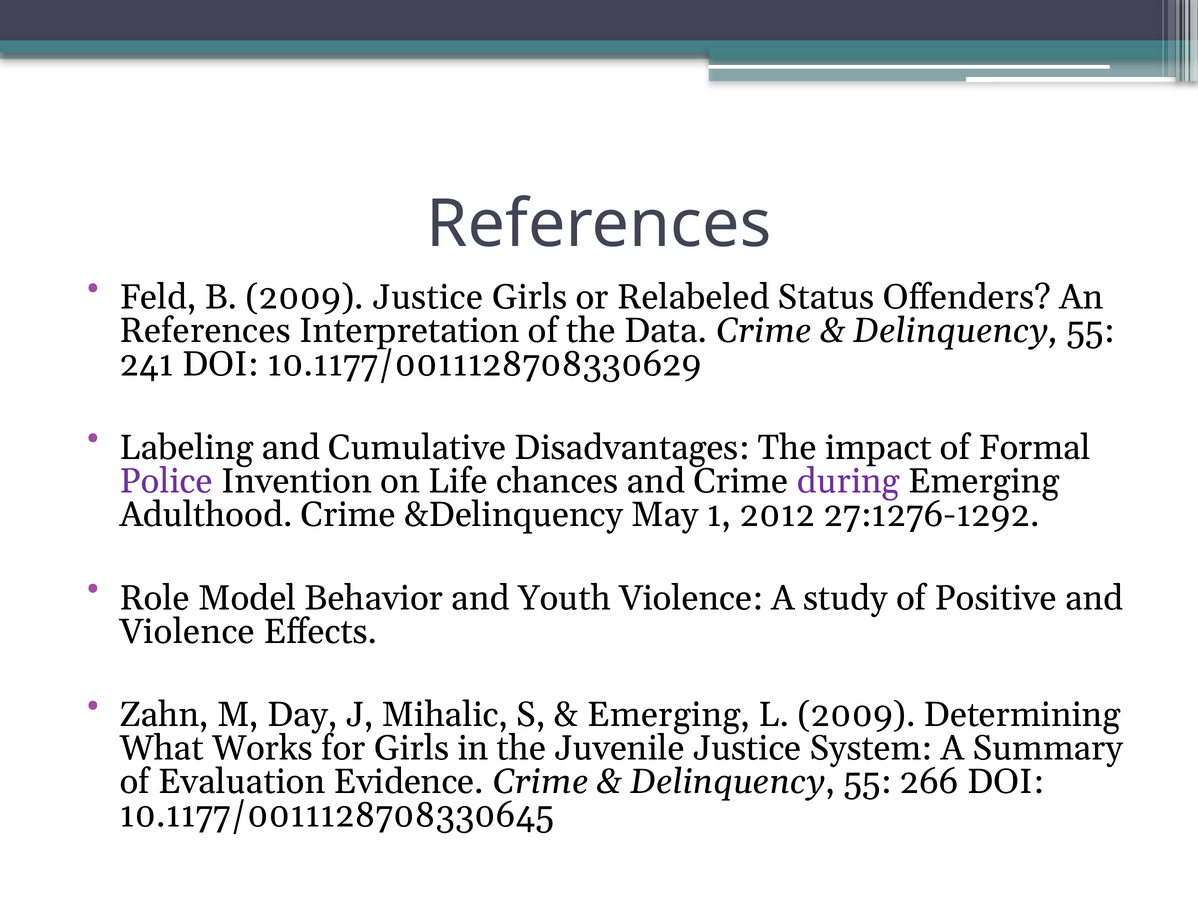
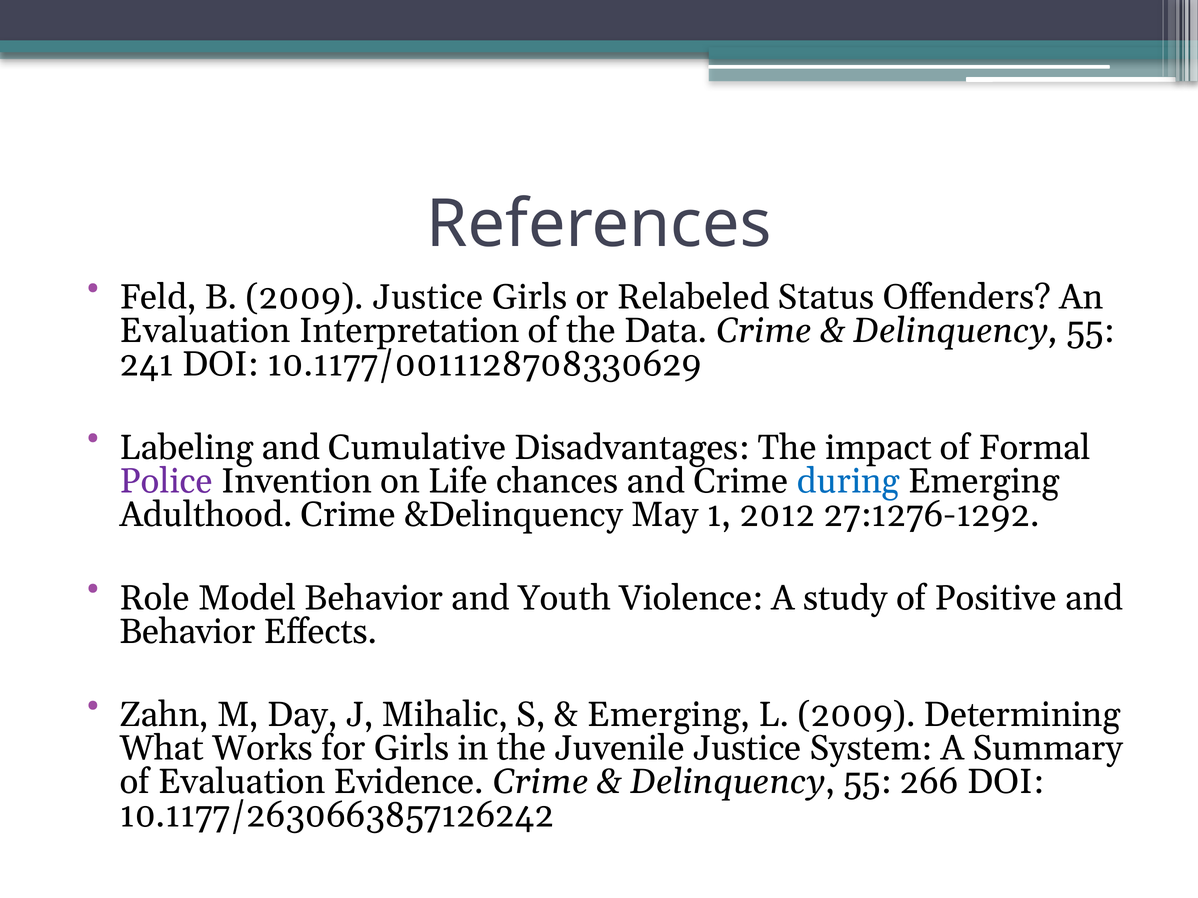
References: References -> Evaluation (205, 331)
during colour: purple -> blue (848, 481)
Violence: Violence -> Behavior (188, 632)
10.1177/0011128708330645: 10.1177/0011128708330645 -> 10.1177/2630663857126242 (337, 816)
